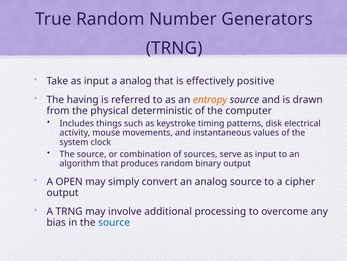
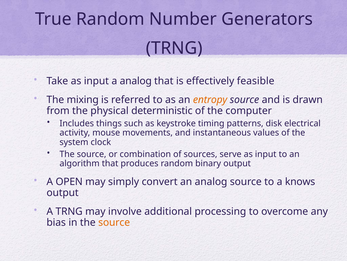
positive: positive -> feasible (256, 81)
having: having -> mixing (83, 100)
cipher: cipher -> knows (300, 181)
source colour: blue -> orange (114, 222)
